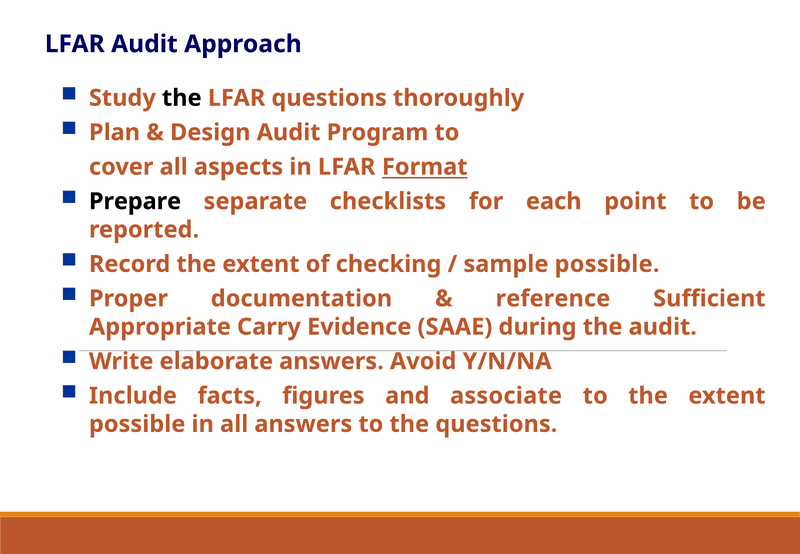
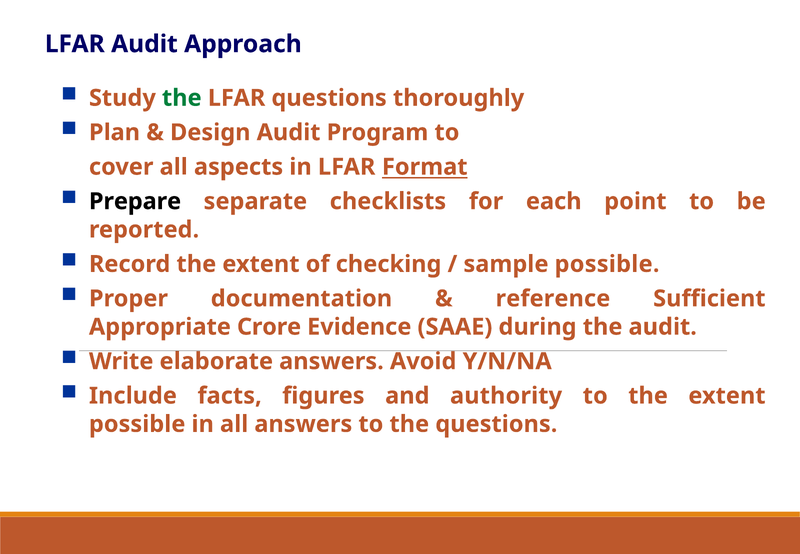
the colour: black -> green (182, 98)
Carry: Carry -> Crore (269, 327)
associate: associate -> authority (506, 396)
